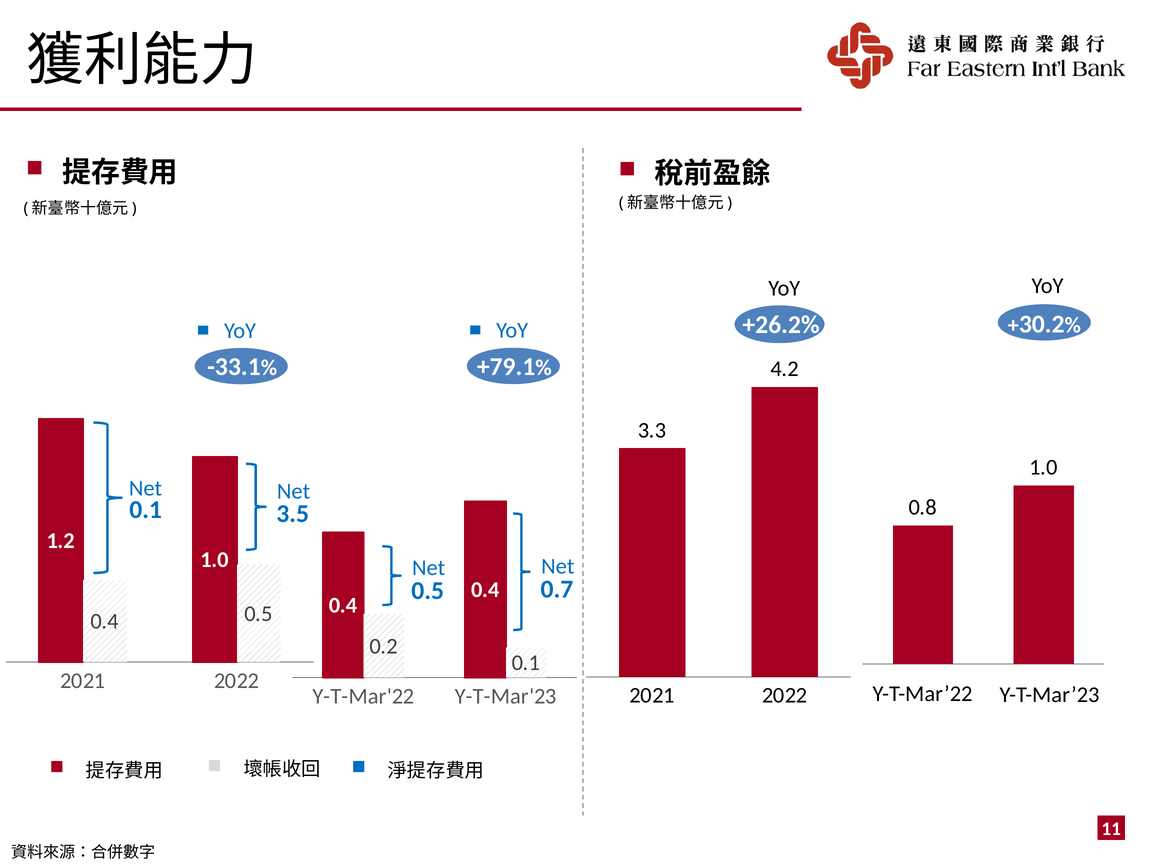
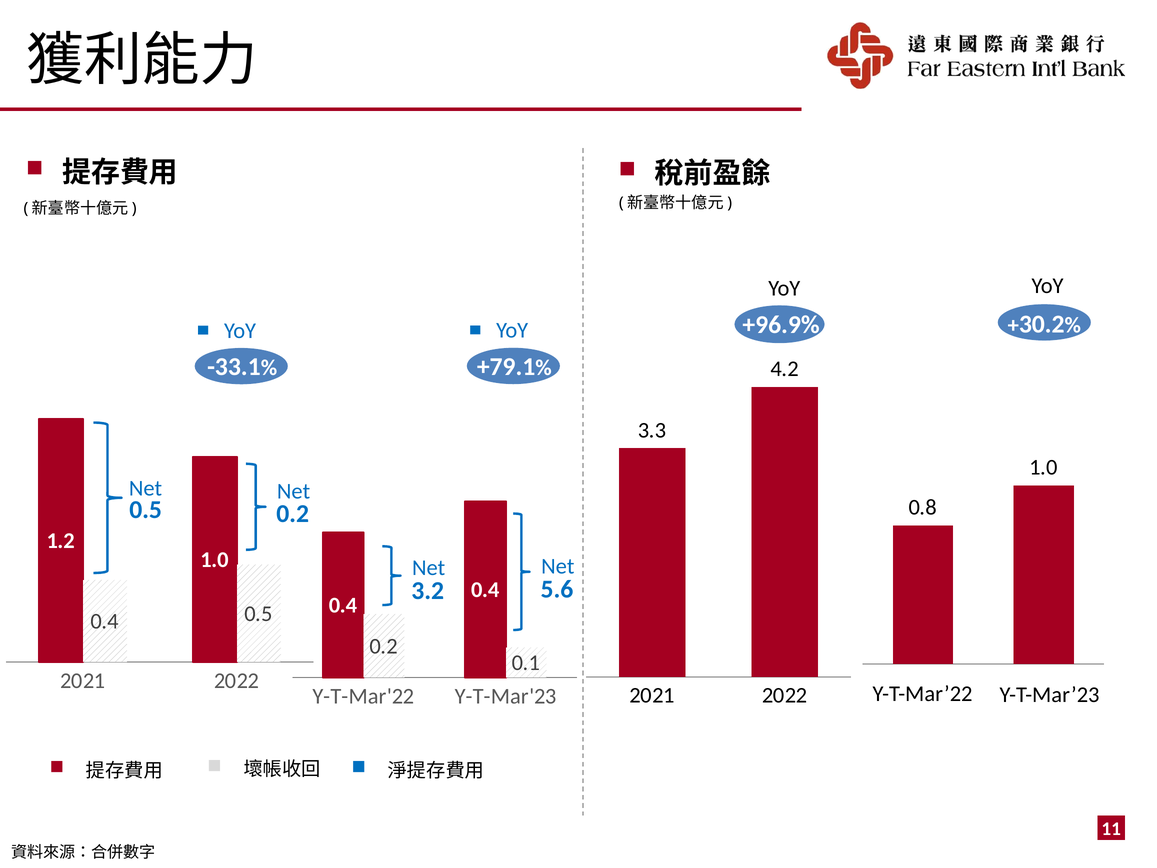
+26.2%: +26.2% -> +96.9% (781, 325)
0.1: 0.1 -> 0.5 (146, 510)
3.5: 3.5 -> 0.2 (293, 514)
0.7: 0.7 -> 5.6 (557, 589)
0.5: 0.5 -> 3.2 (428, 590)
